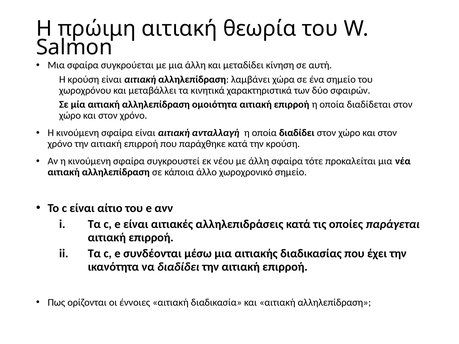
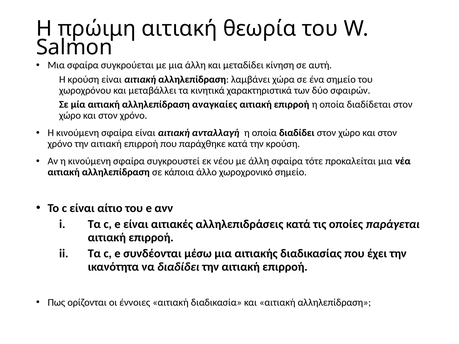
ομοιότητα: ομοιότητα -> αναγκαίες (215, 105)
